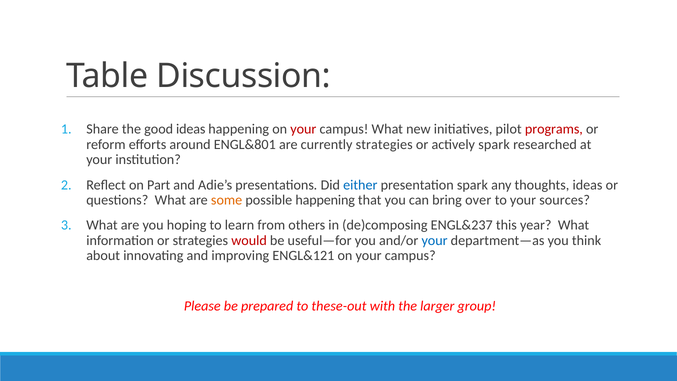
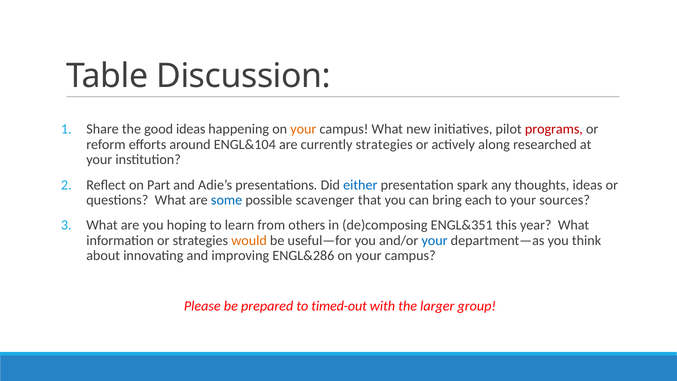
your colour: red -> orange (303, 129)
ENGL&801: ENGL&801 -> ENGL&104 (245, 144)
actively spark: spark -> along (494, 144)
some colour: orange -> blue (227, 200)
possible happening: happening -> scavenger (325, 200)
over: over -> each (478, 200)
ENGL&237: ENGL&237 -> ENGL&351 (462, 225)
would colour: red -> orange (249, 240)
ENGL&121: ENGL&121 -> ENGL&286 (303, 256)
these-out: these-out -> timed-out (339, 306)
